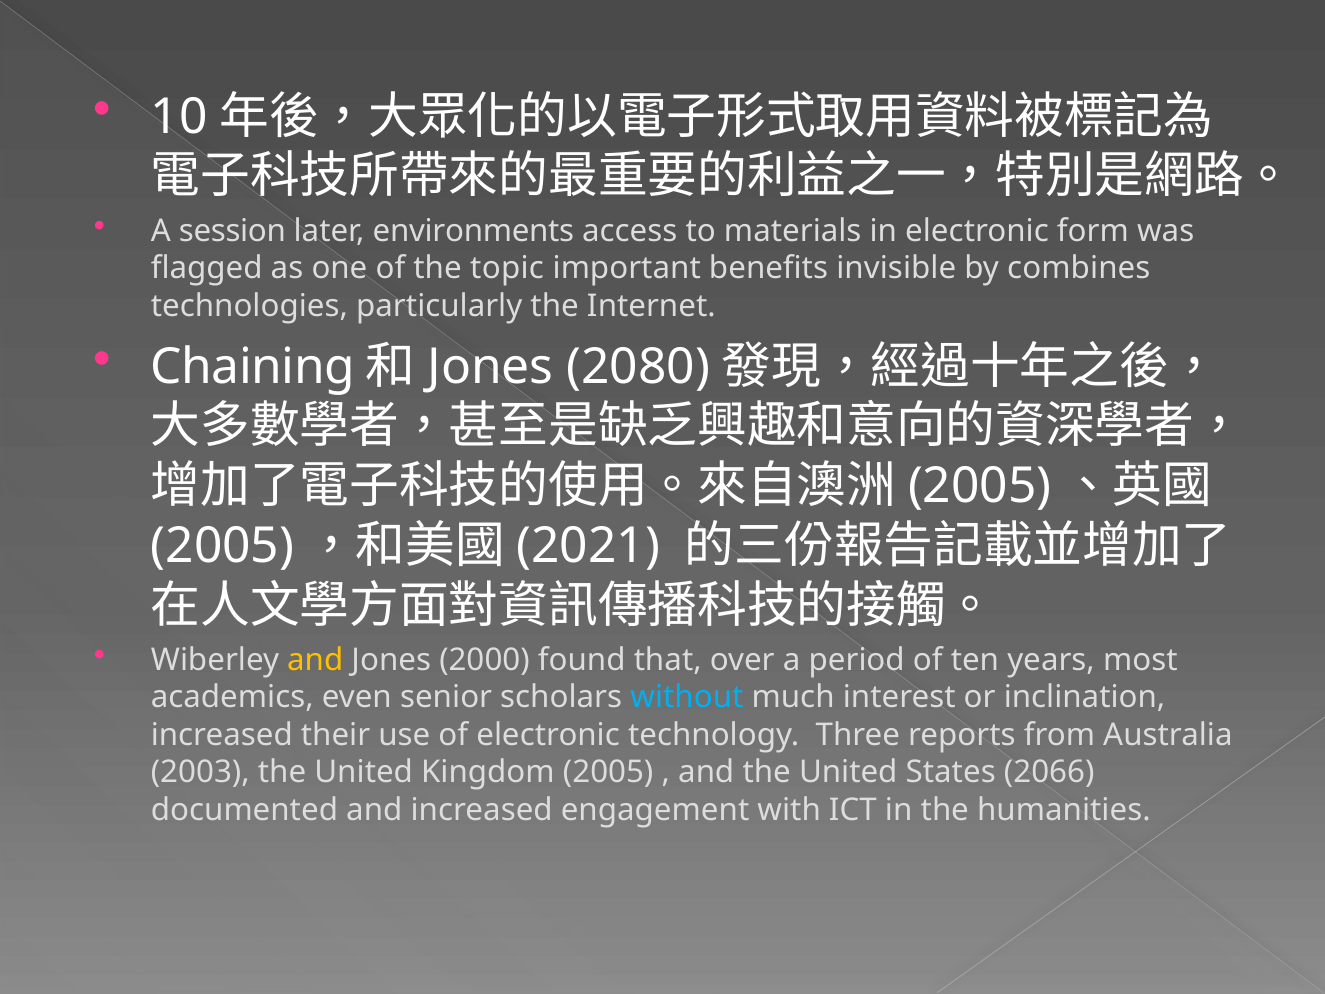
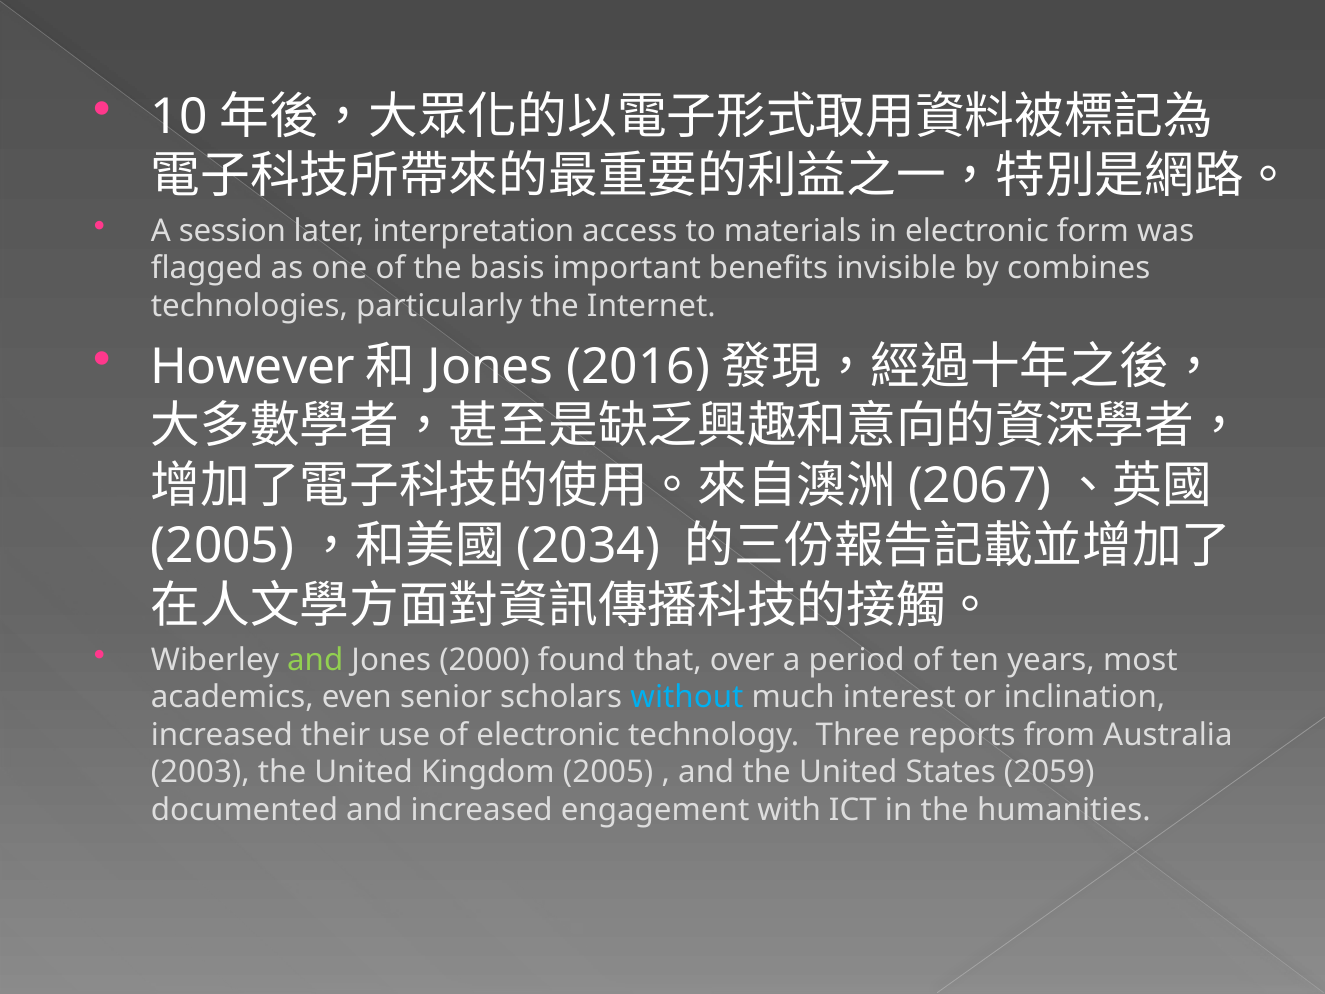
environments: environments -> interpretation (473, 231)
topic: topic -> basis (507, 268)
Chaining: Chaining -> However (253, 367)
2080: 2080 -> 2016 (638, 367)
2005: 2005 -> 2067 (980, 486)
2021: 2021 -> 2034 (588, 546)
and colour: yellow -> light green (315, 660)
2066: 2066 -> 2059 (1049, 772)
